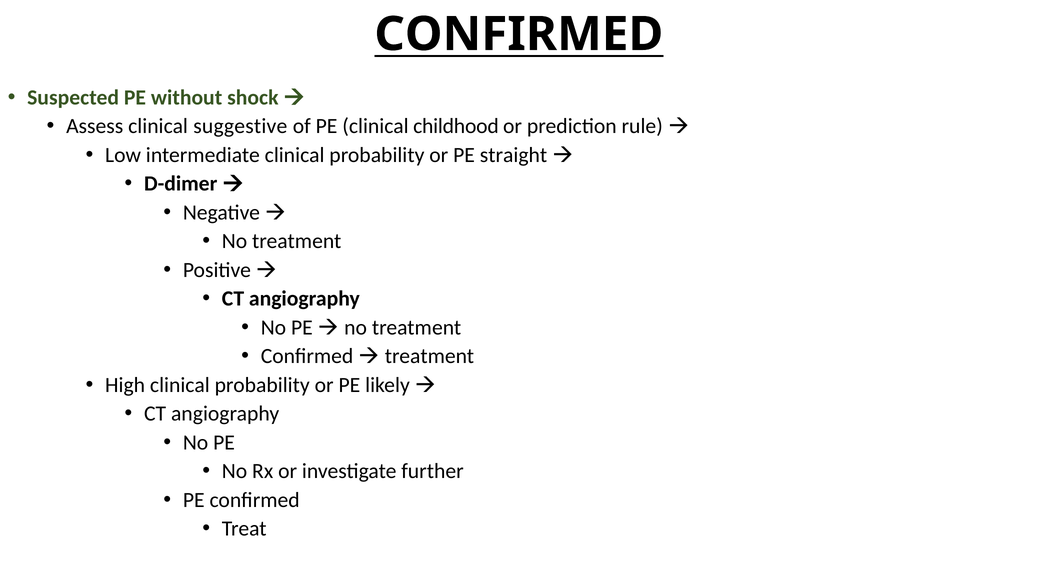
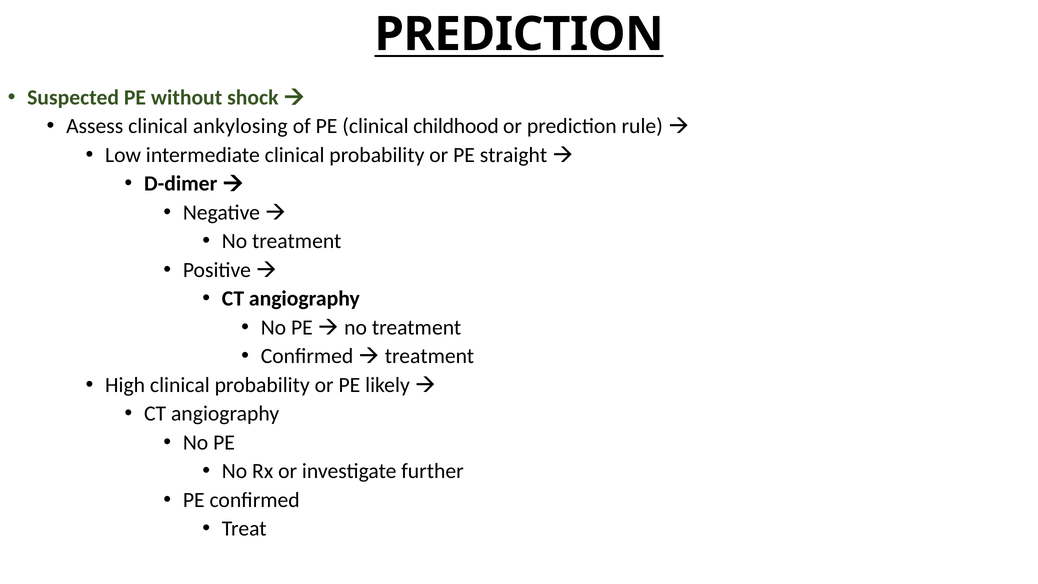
CONFIRMED: CONFIRMED -> PREDICTION (519, 34)
suggestive: suggestive -> ankylosing (240, 126)
